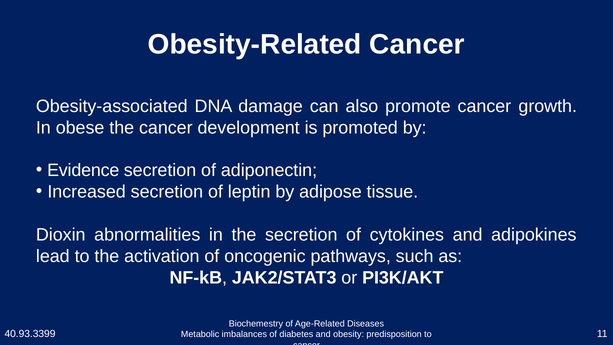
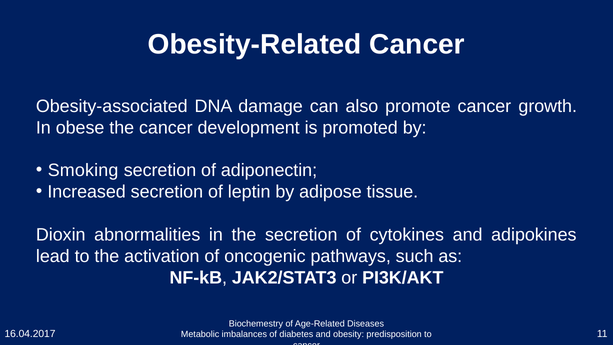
Evidence: Evidence -> Smoking (83, 170)
40.93.3399: 40.93.3399 -> 16.04.2017 (30, 334)
